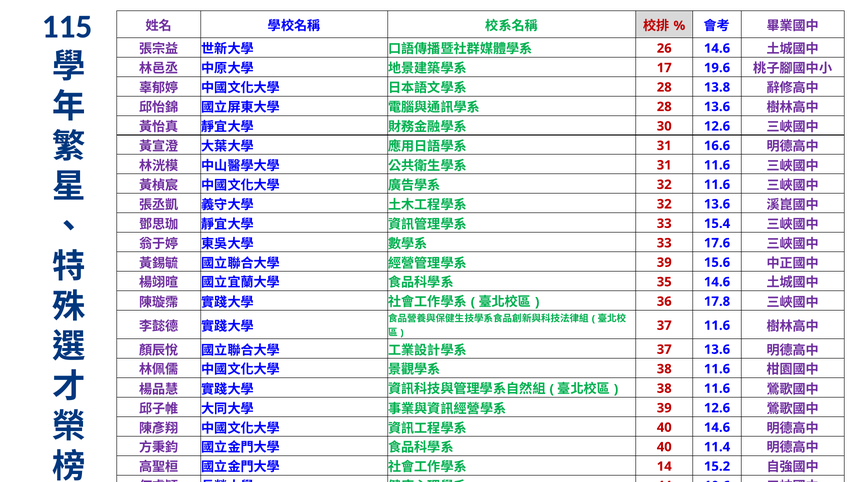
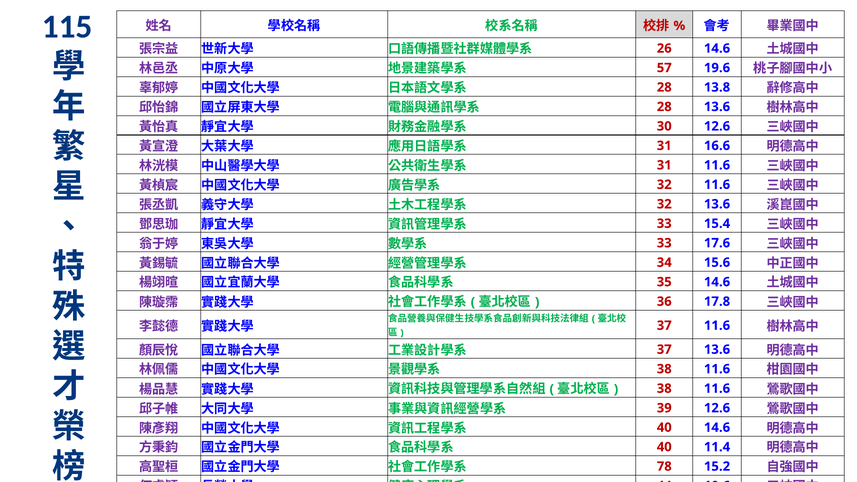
17: 17 -> 57 (664, 68)
39: 39 -> 34 (664, 263)
14: 14 -> 78 (664, 466)
